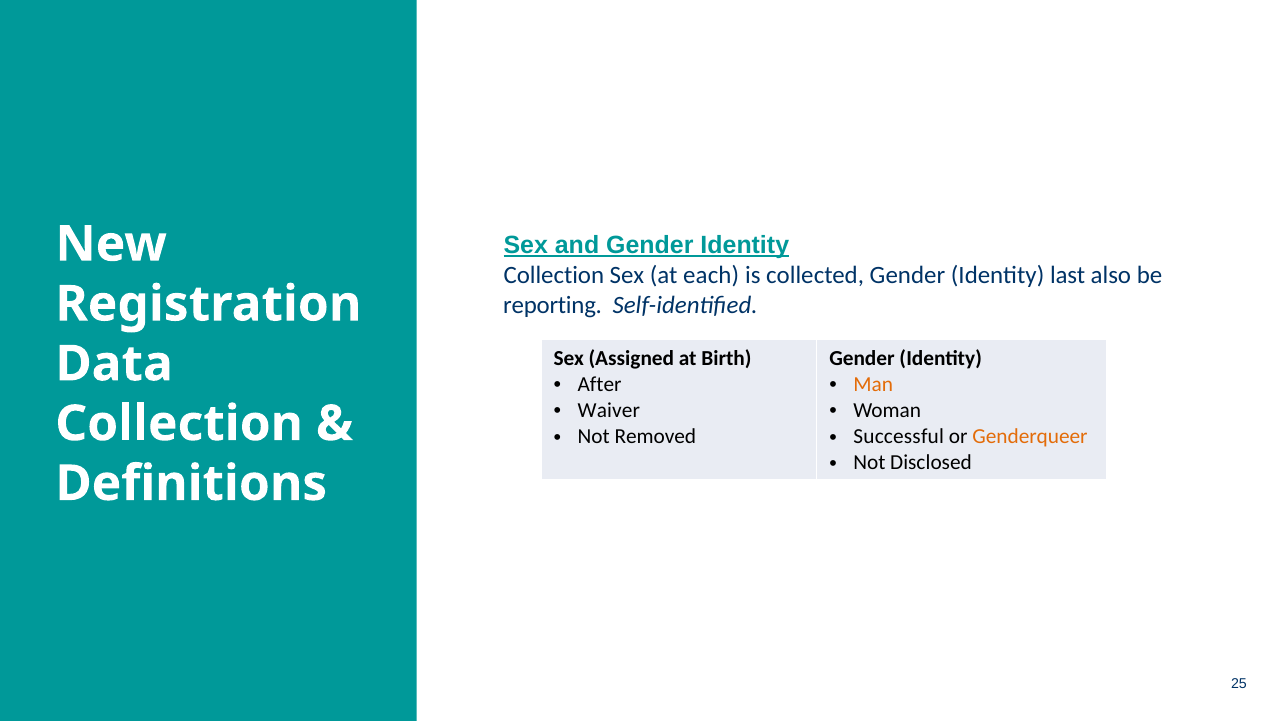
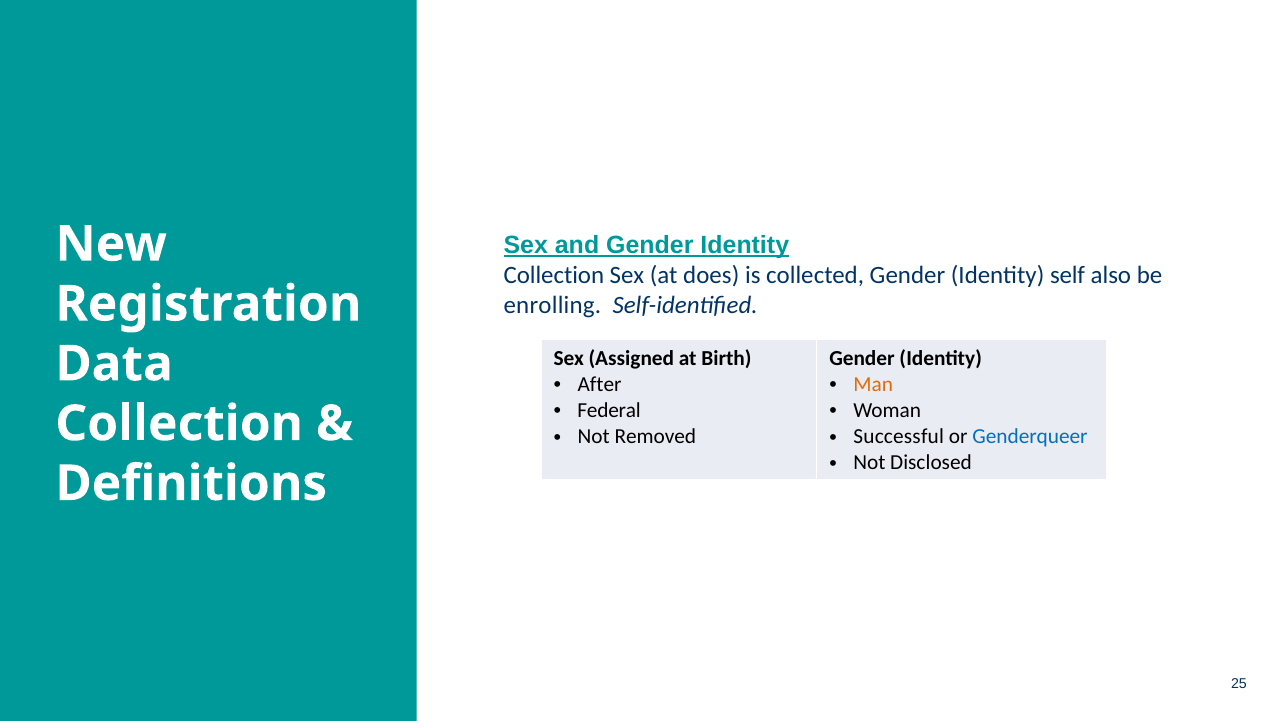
each: each -> does (711, 275)
last: last -> self (1068, 275)
reporting: reporting -> enrolling (552, 305)
Waiver: Waiver -> Federal (609, 411)
Genderqueer colour: orange -> blue (1030, 437)
